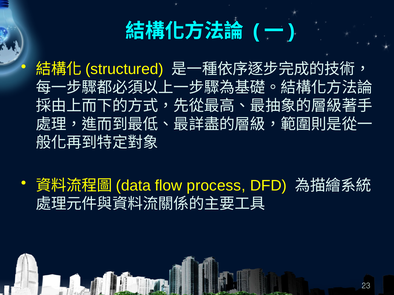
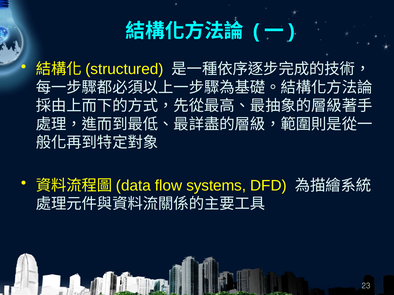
process: process -> systems (216, 186)
